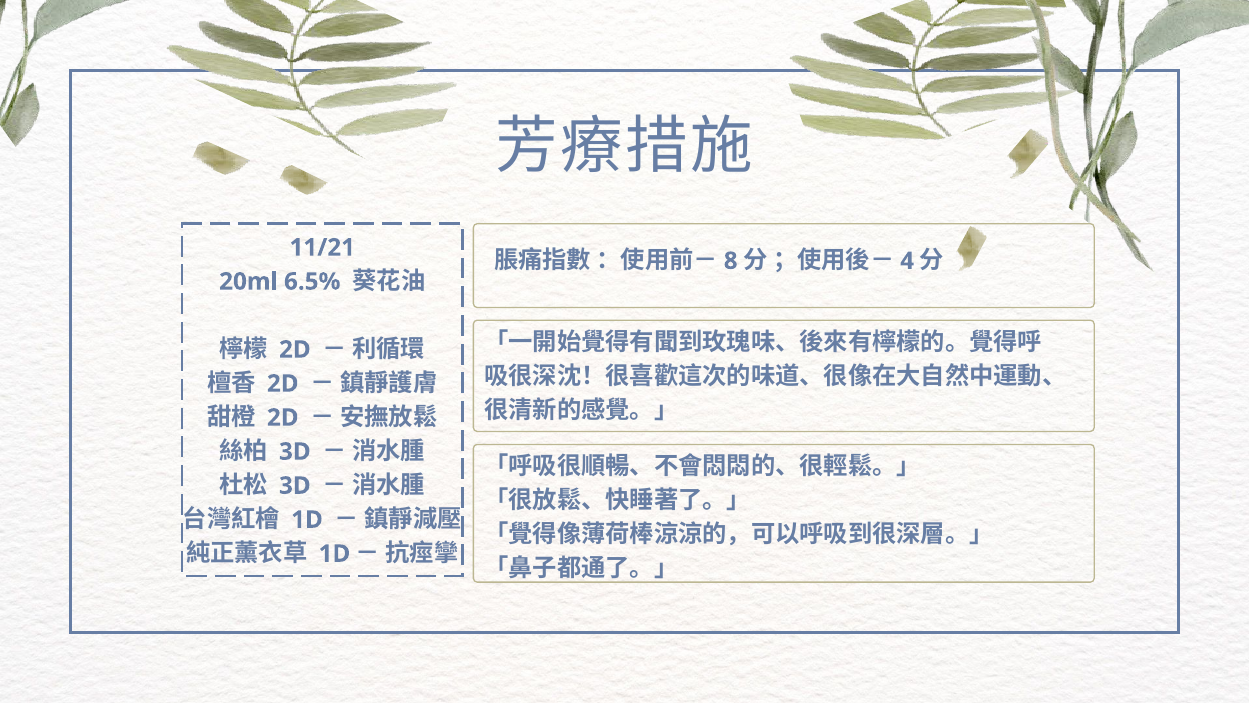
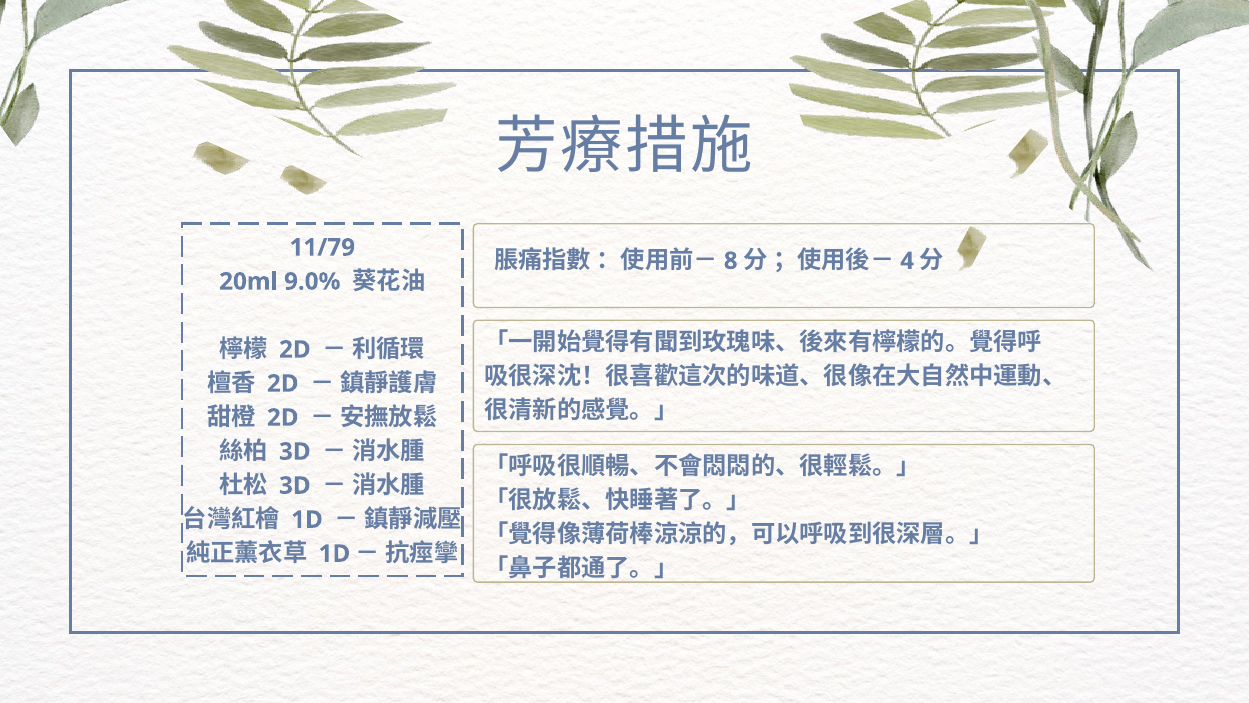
11/21: 11/21 -> 11/79 (322, 247)
6.5%: 6.5% -> 9.0% (312, 281)
